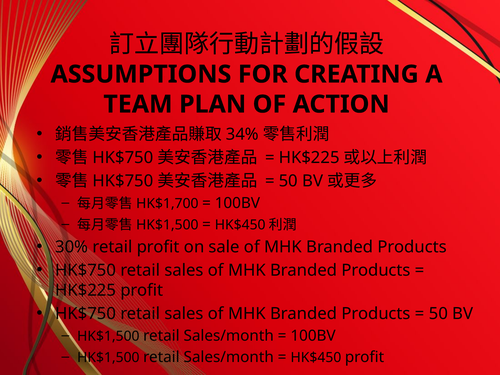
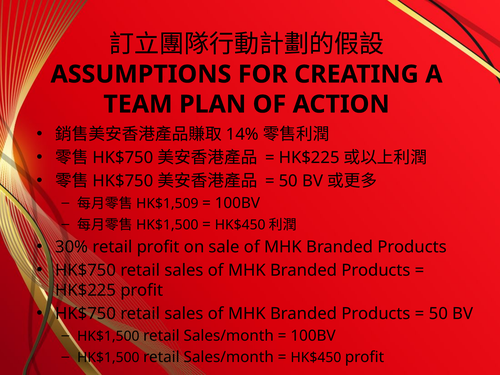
34%: 34% -> 14% (242, 134)
HK$1,700: HK$1,700 -> HK$1,509 (167, 203)
